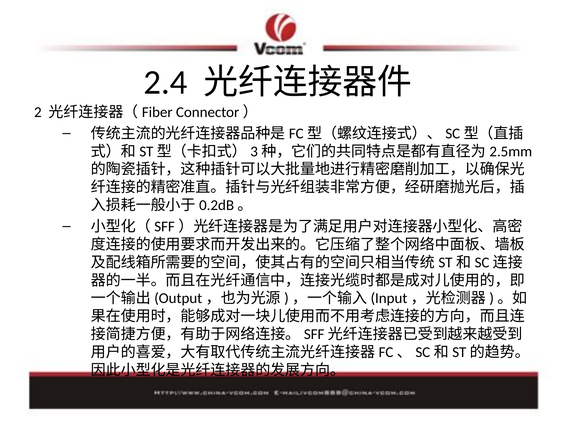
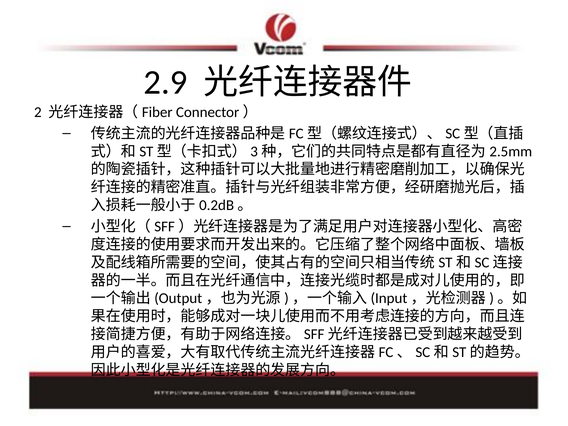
2.4: 2.4 -> 2.9 (165, 82)
